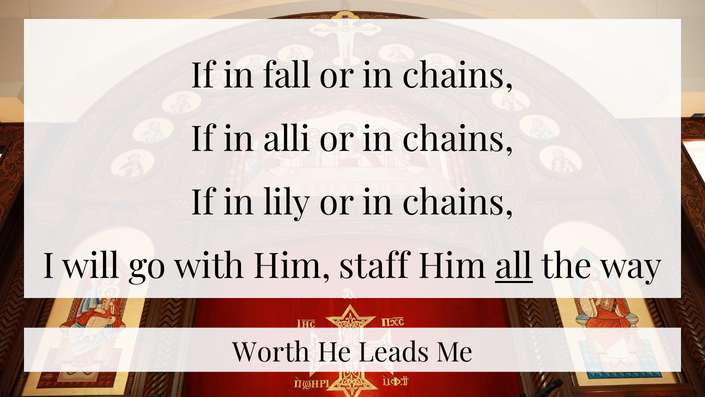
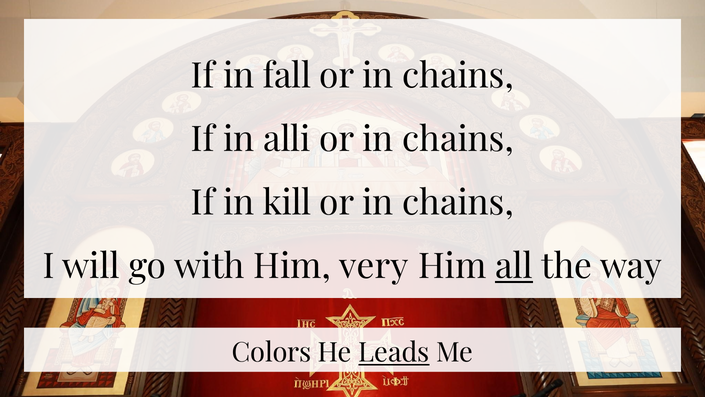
lily: lily -> kill (287, 203)
staff: staff -> very (374, 266)
Worth: Worth -> Colors (272, 353)
Leads underline: none -> present (394, 353)
